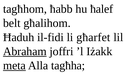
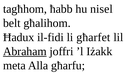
ħalef: ħalef -> nisel (101, 9)
Ħaduh: Ħaduh -> Ħadux (19, 37)
meta underline: present -> none (14, 65)
tagħha: tagħha -> għarfu (68, 65)
